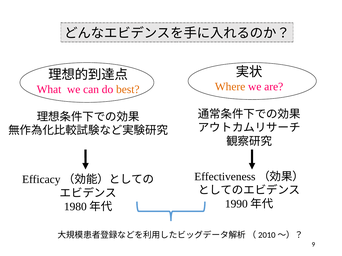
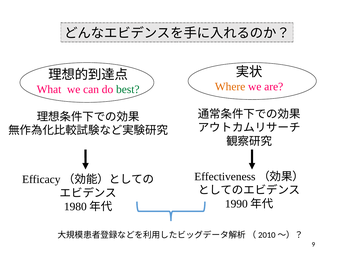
best colour: orange -> green (128, 90)
